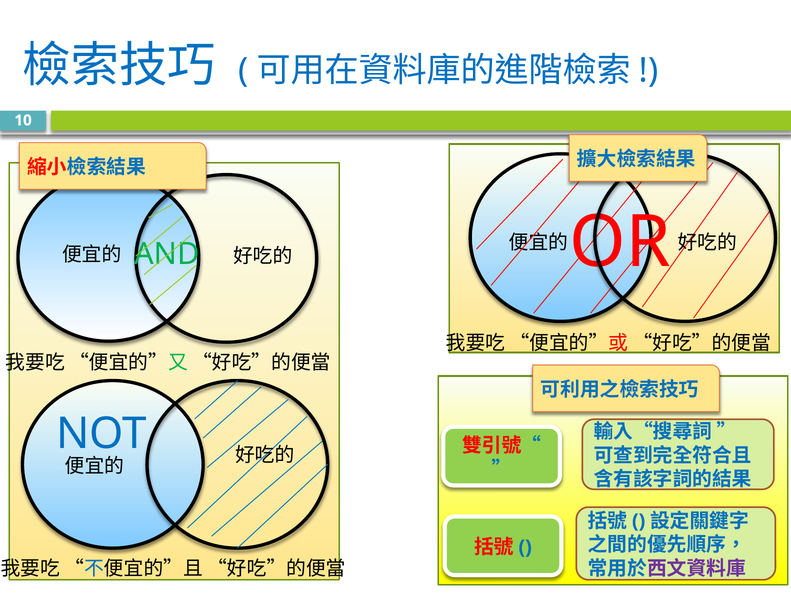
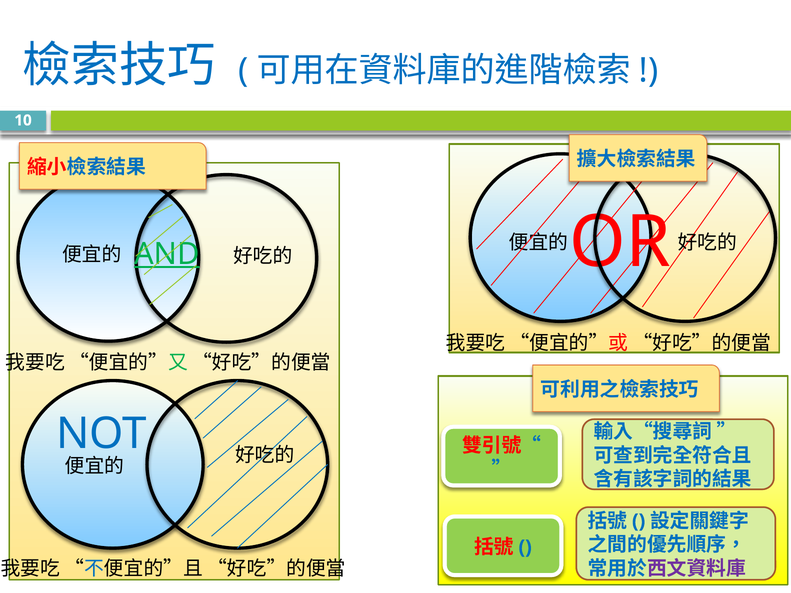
AND underline: none -> present (167, 254)
